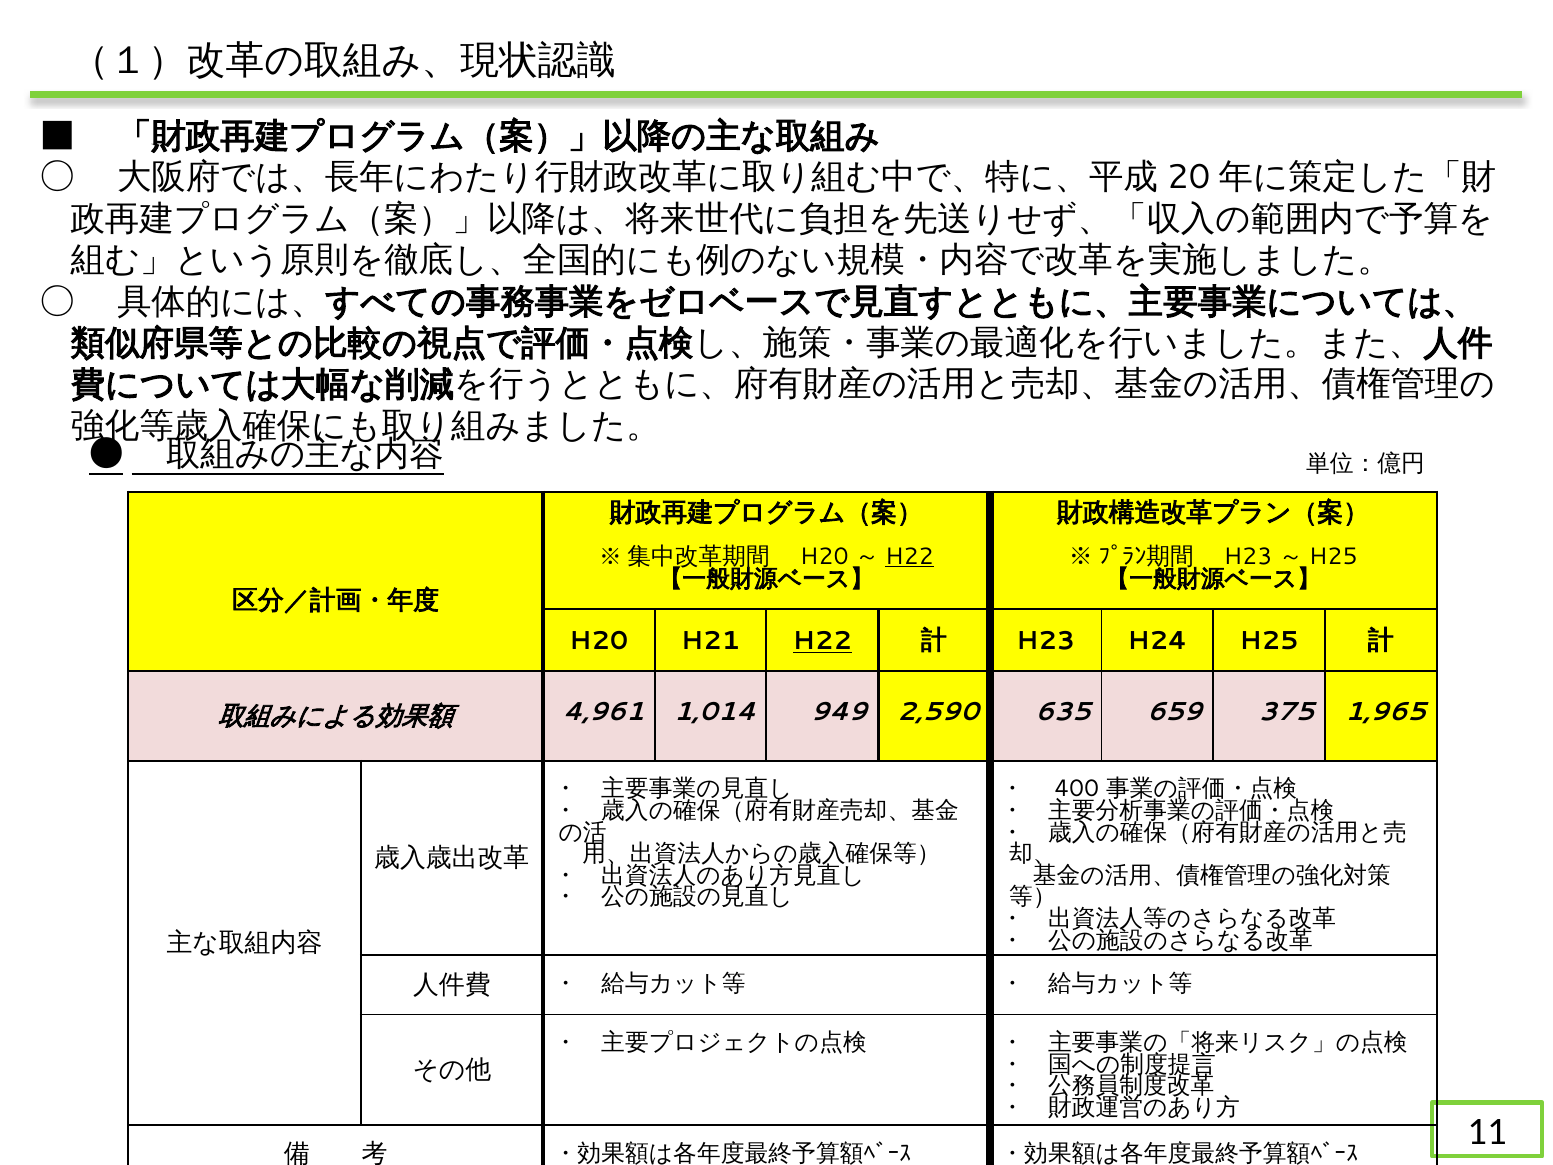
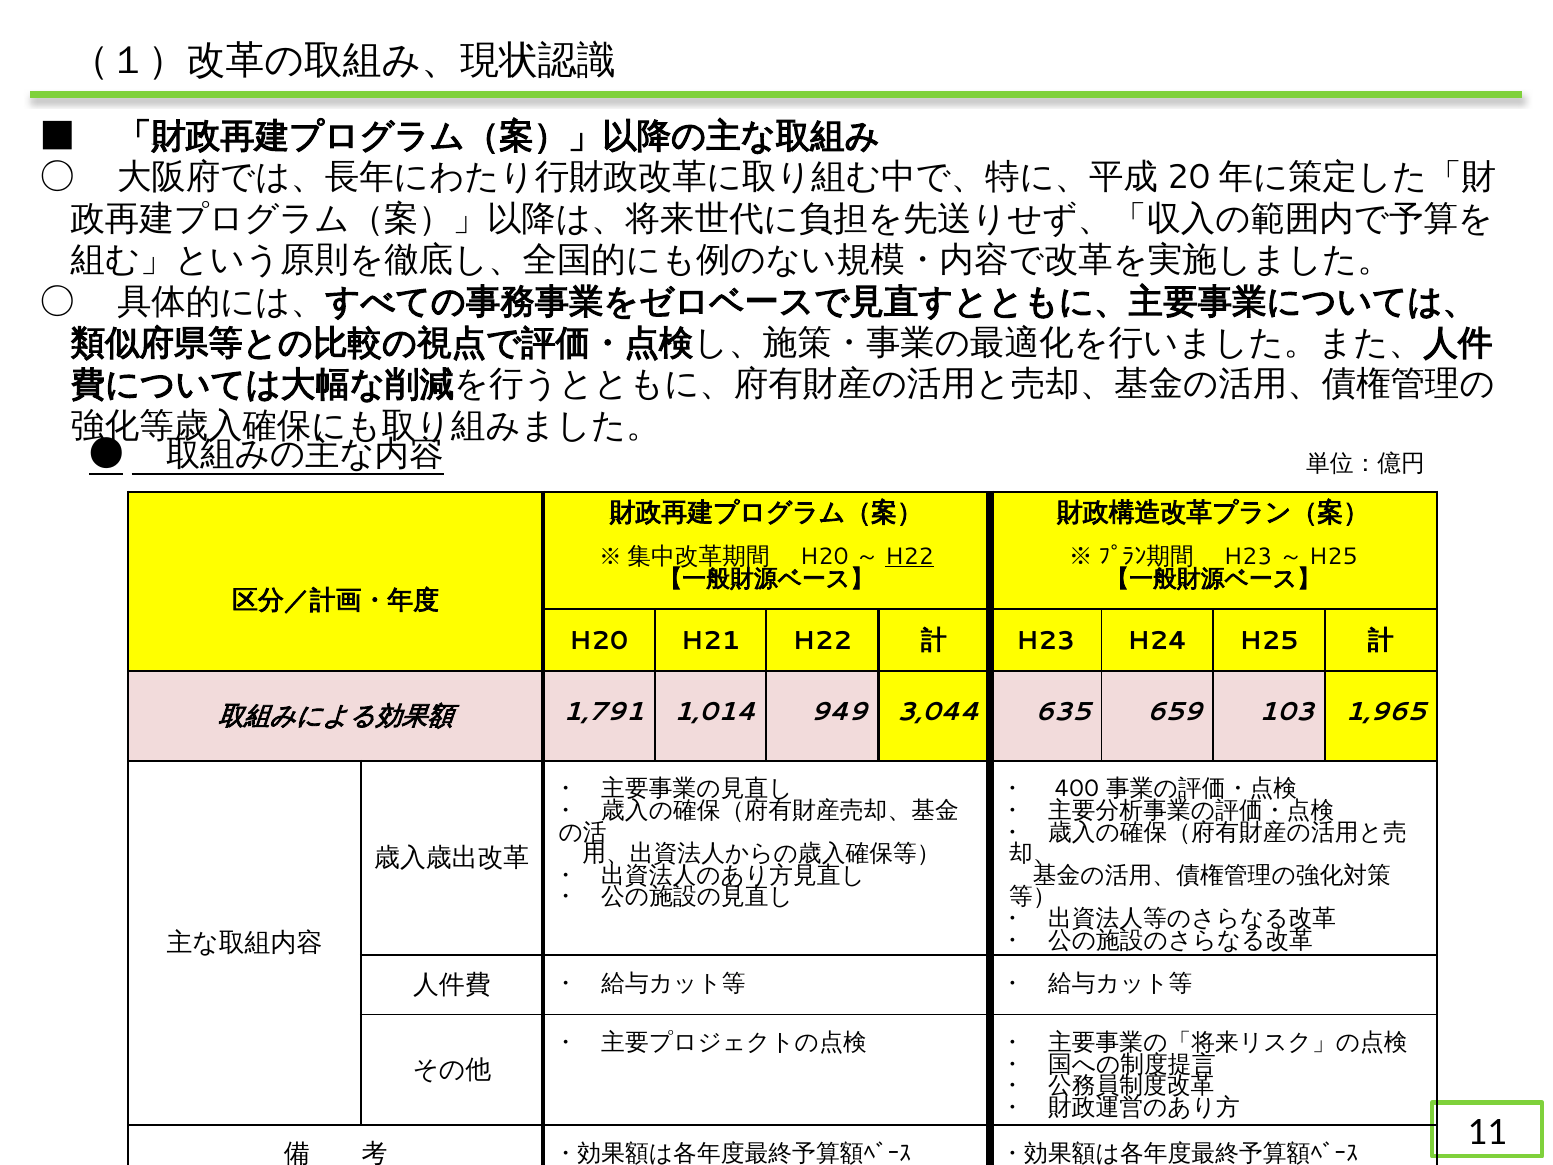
H22 underline: present -> none (822, 641)
4,961: 4,961 -> 1,791 (604, 712)
2,590: 2,590 -> 3,044 (938, 712)
375: 375 -> 103 (1287, 712)
